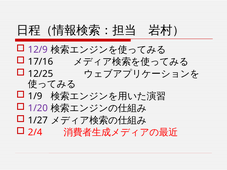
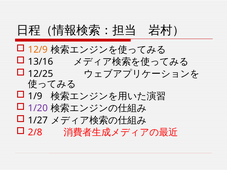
12/9 colour: purple -> orange (38, 50)
17/16: 17/16 -> 13/16 (41, 62)
2/4: 2/4 -> 2/8 (35, 133)
